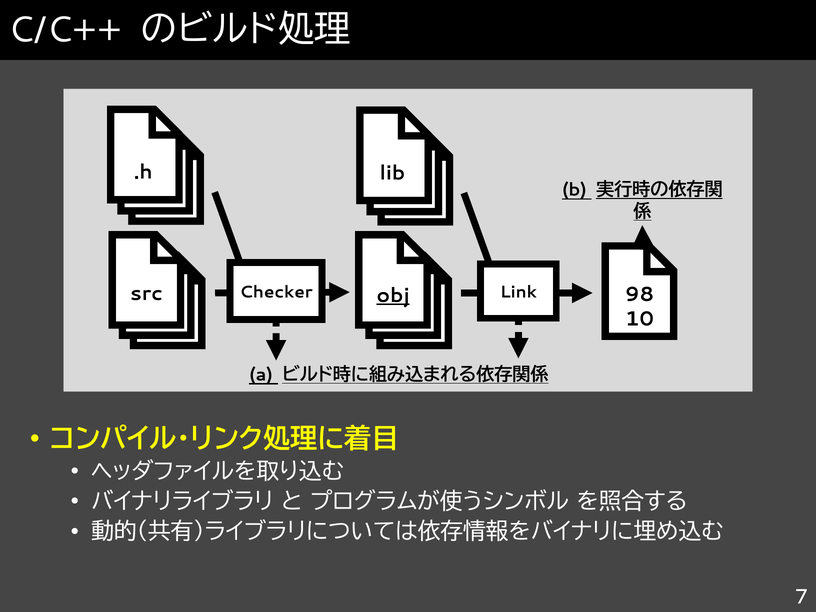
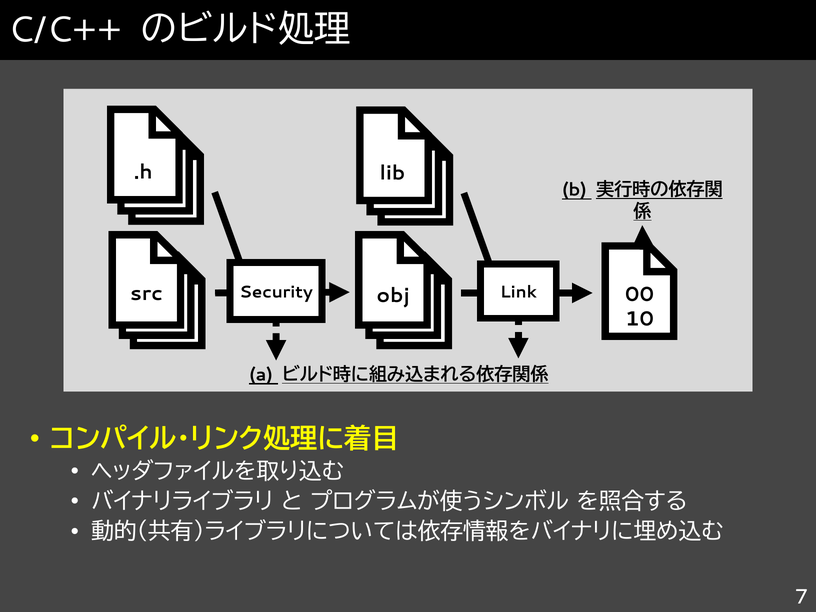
98: 98 -> 00 (640, 294)
Checker: Checker -> Security (276, 292)
obj underline: present -> none (393, 295)
